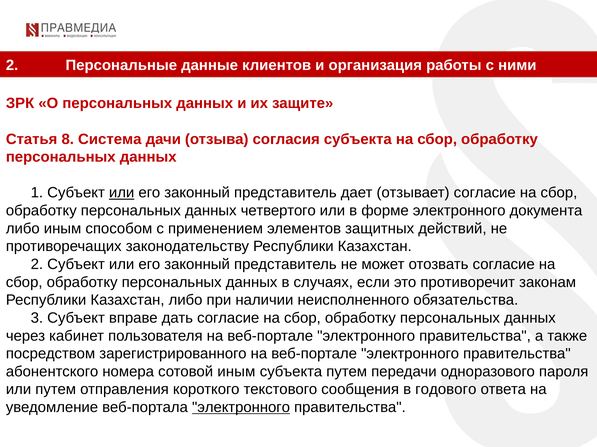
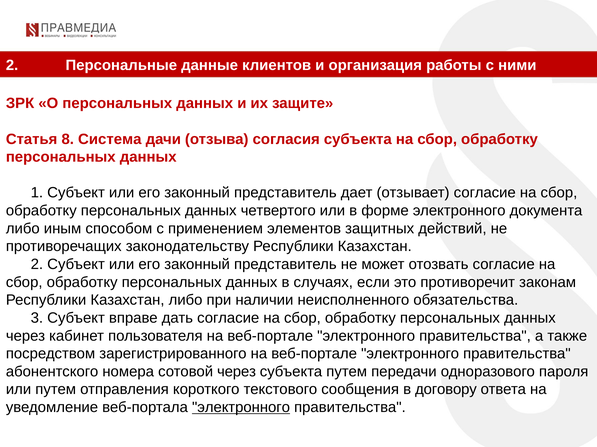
или underline: present -> none (122, 193)
сотовой иным: иным -> через (237, 372)
годового: годового -> договору (446, 390)
